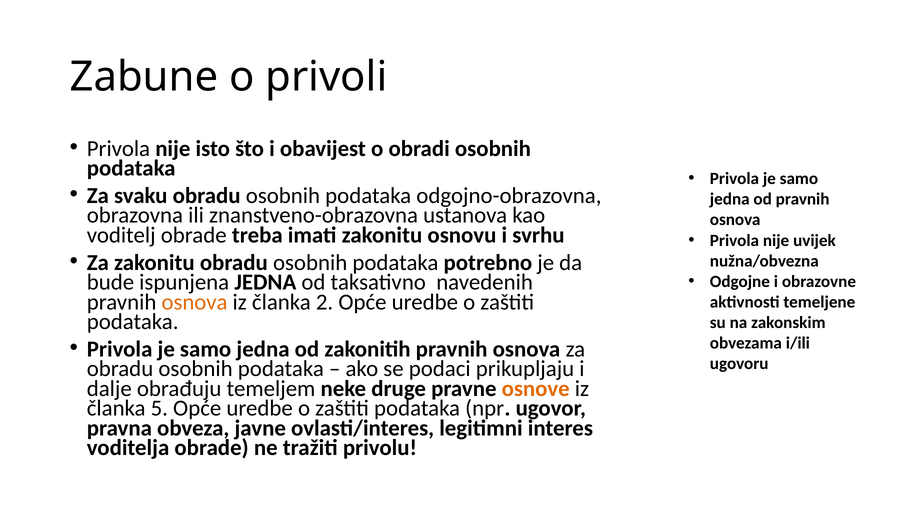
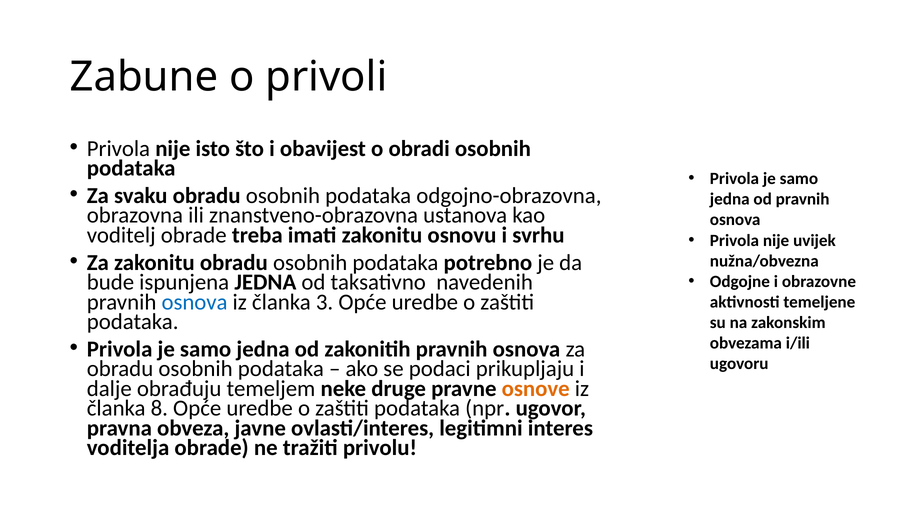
osnova colour: orange -> blue (195, 302)
2: 2 -> 3 (325, 302)
5: 5 -> 8 (159, 408)
